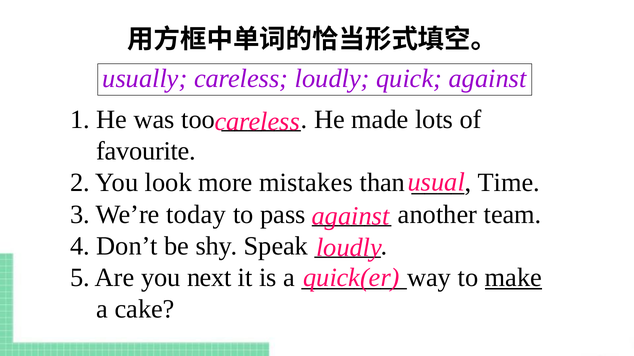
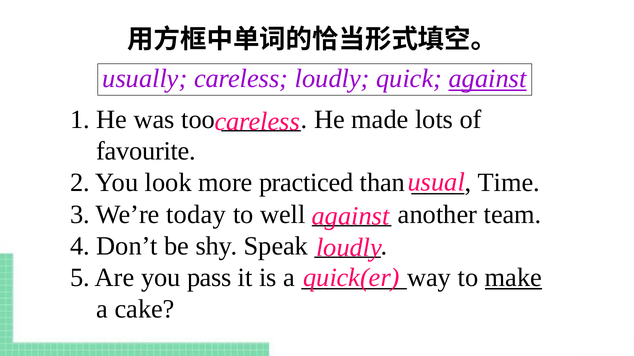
against underline: none -> present (488, 79)
mistakes: mistakes -> practiced (306, 183)
pass: pass -> well (283, 215)
next: next -> pass (209, 278)
